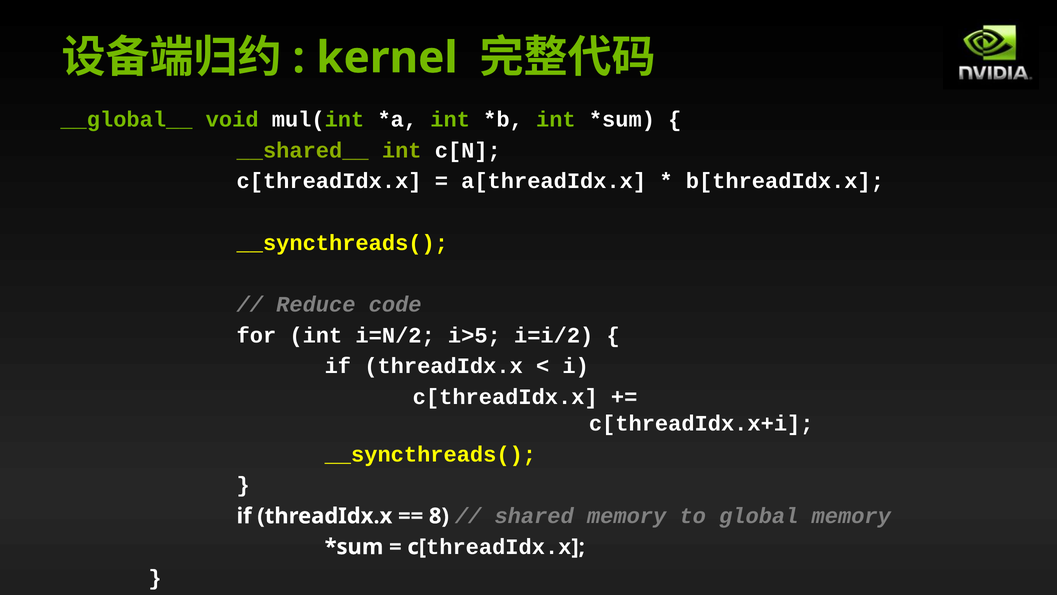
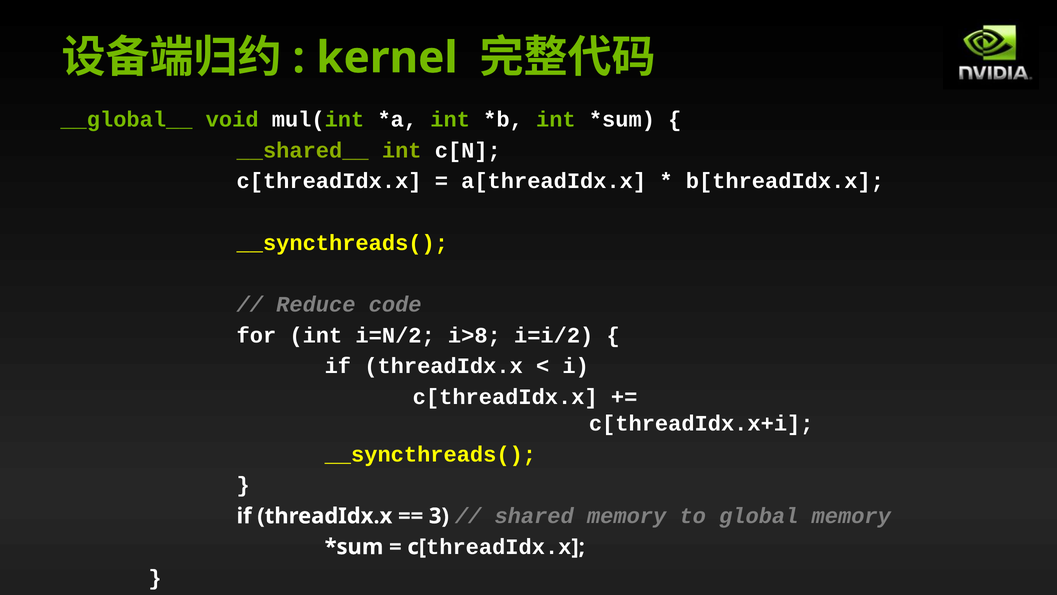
i>5: i>5 -> i>8 (474, 335)
8: 8 -> 3 (439, 516)
